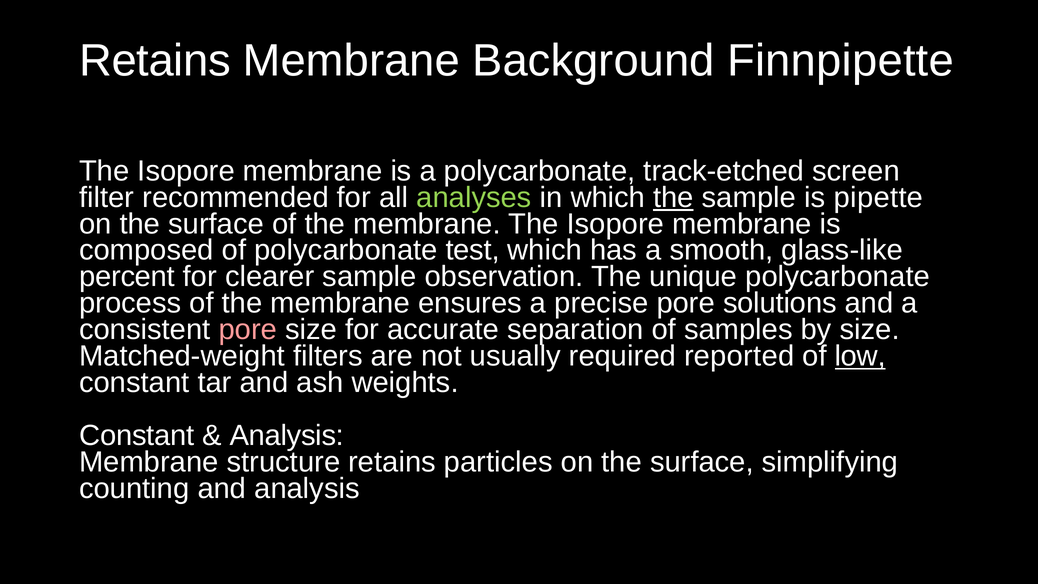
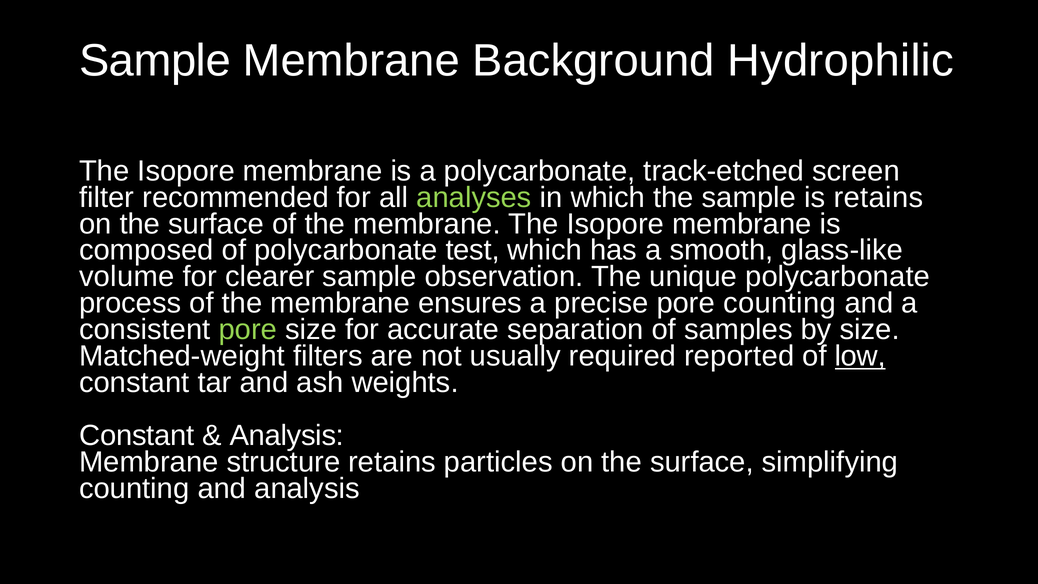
Retains: Retains -> Sample (155, 61)
Finnpipette: Finnpipette -> Hydrophilic (840, 61)
the underline: present -> none (673, 197)
is pipette: pipette -> retains (879, 197)
percent: percent -> volume (127, 277)
pore solutions: solutions -> counting (780, 303)
pore colour: pink -> light green (248, 330)
